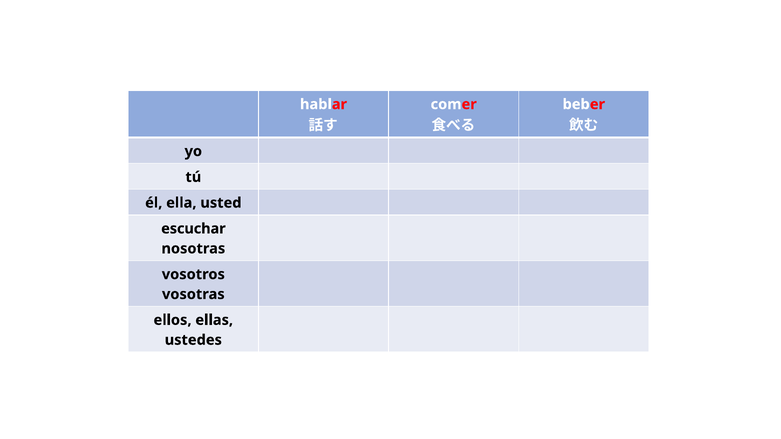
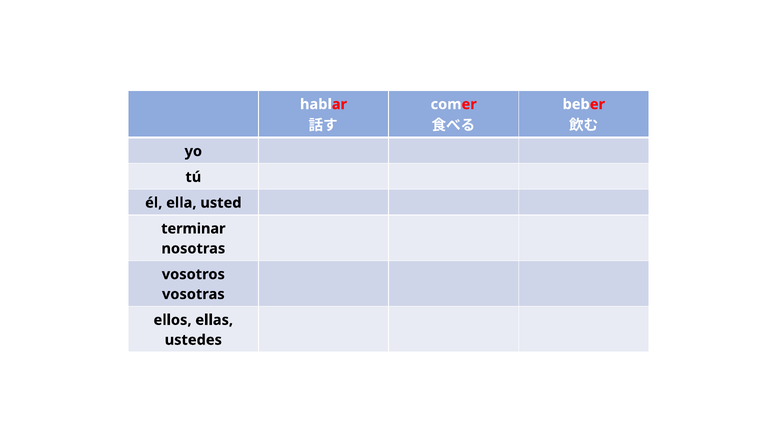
escuchar: escuchar -> terminar (193, 229)
